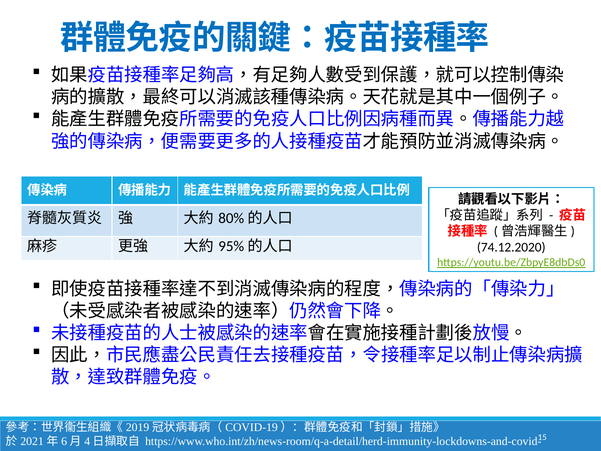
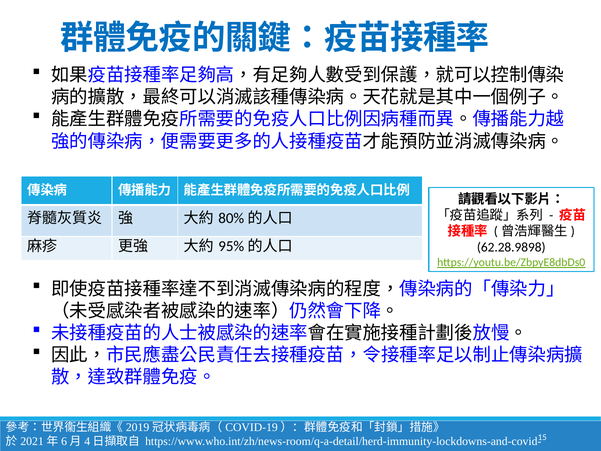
74.12.2020: 74.12.2020 -> 62.28.9898 (511, 247)
